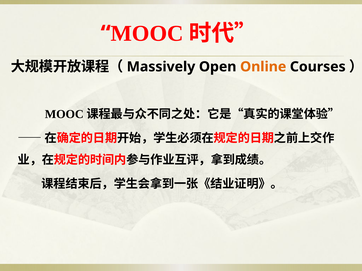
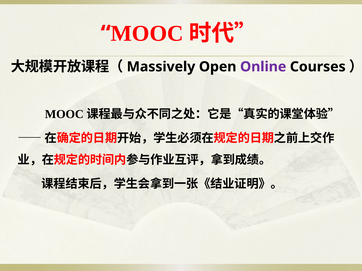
Online colour: orange -> purple (263, 67)
